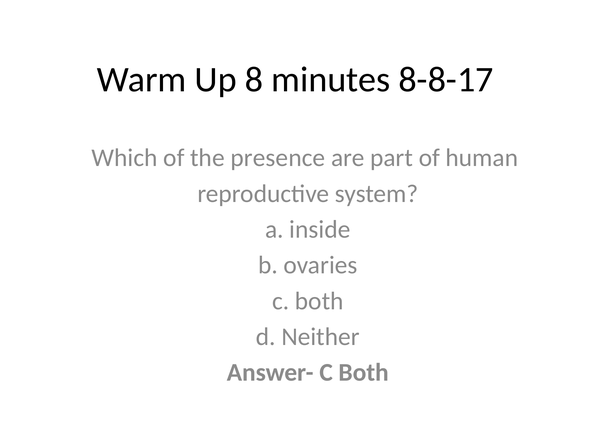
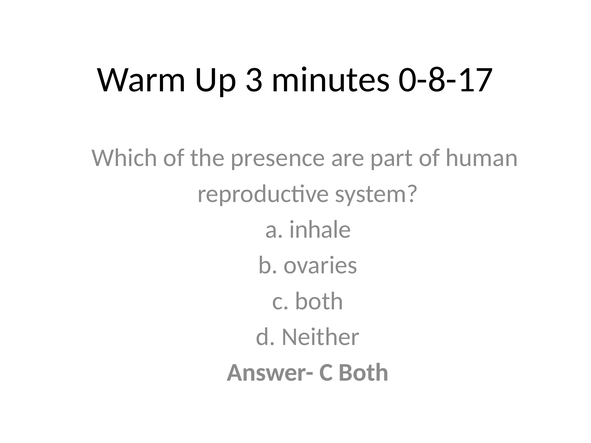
8: 8 -> 3 (254, 80)
8-8-17: 8-8-17 -> 0-8-17 (446, 80)
inside: inside -> inhale (320, 230)
